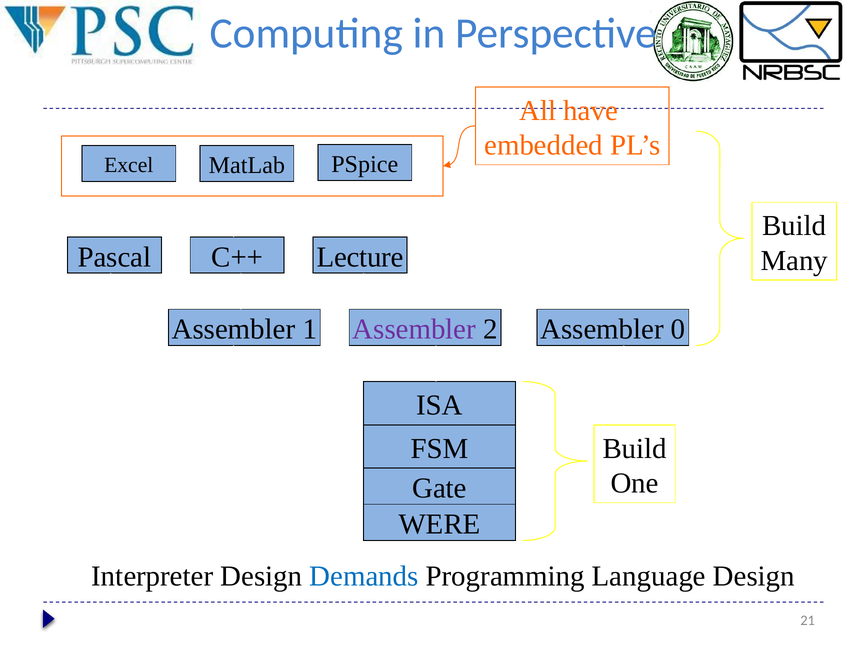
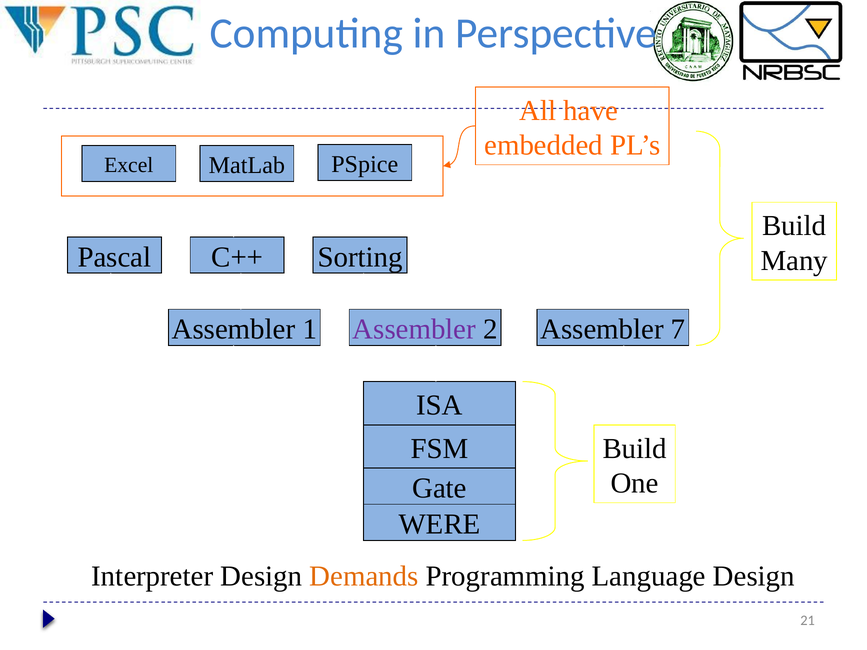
Lecture: Lecture -> Sorting (360, 257)
0: 0 -> 7 (678, 330)
Demands colour: blue -> orange (364, 577)
